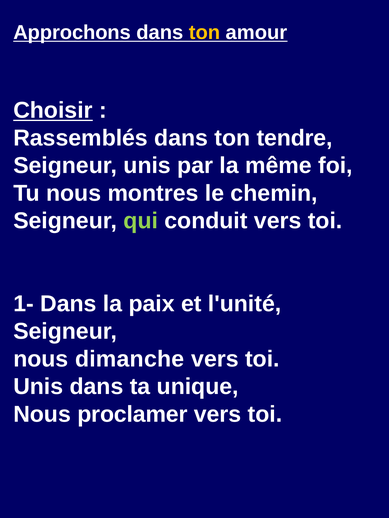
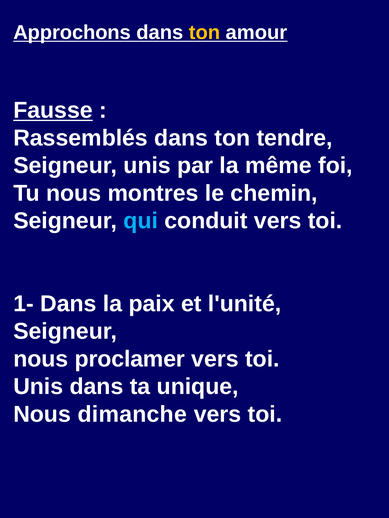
Choisir: Choisir -> Fausse (53, 110)
qui colour: light green -> light blue (141, 221)
dimanche: dimanche -> proclamer (130, 359)
proclamer: proclamer -> dimanche (132, 415)
